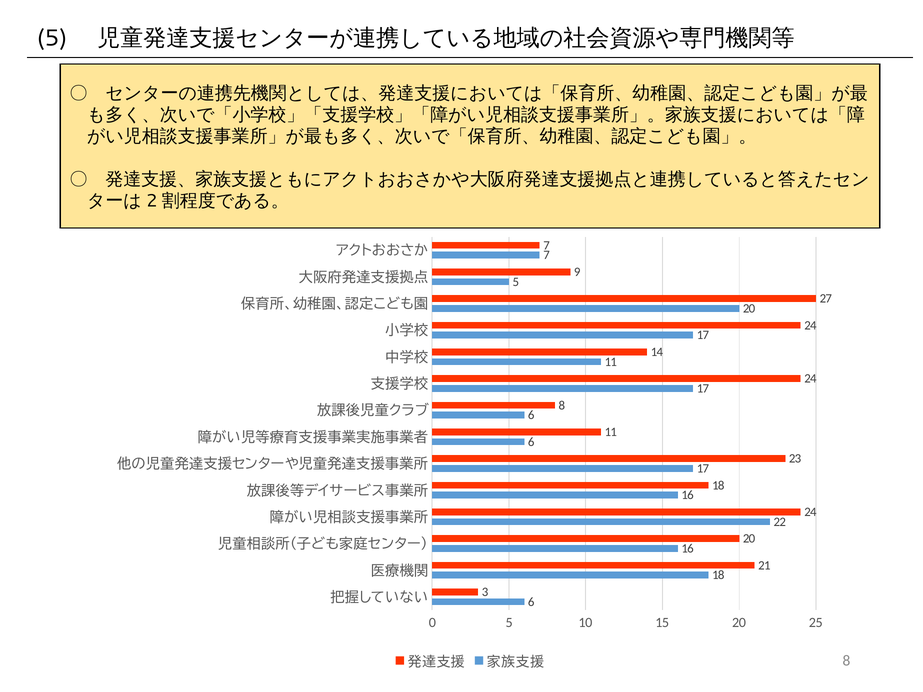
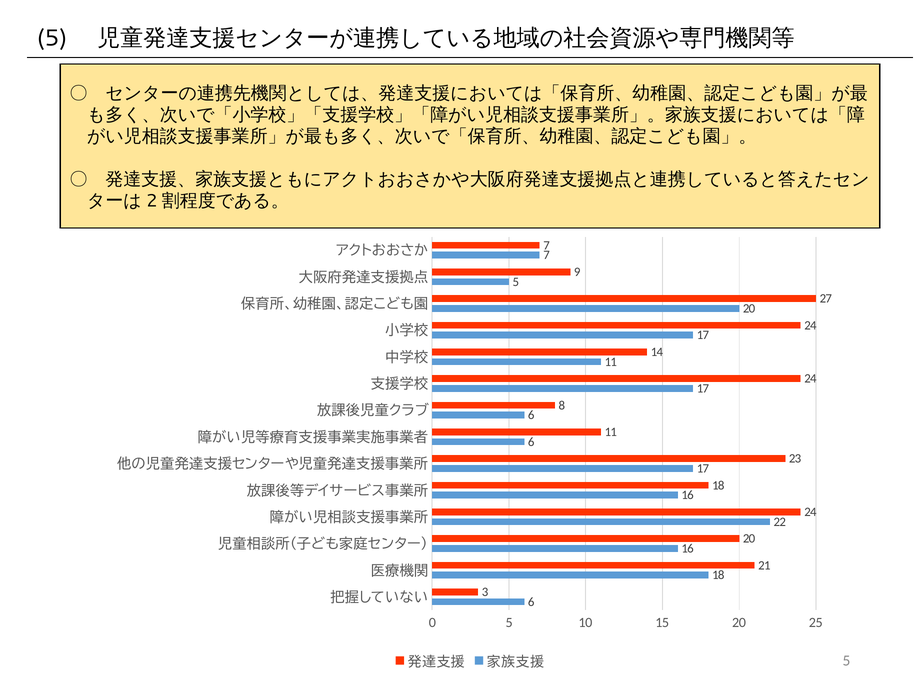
8: 8 -> 5 (847, 661)
